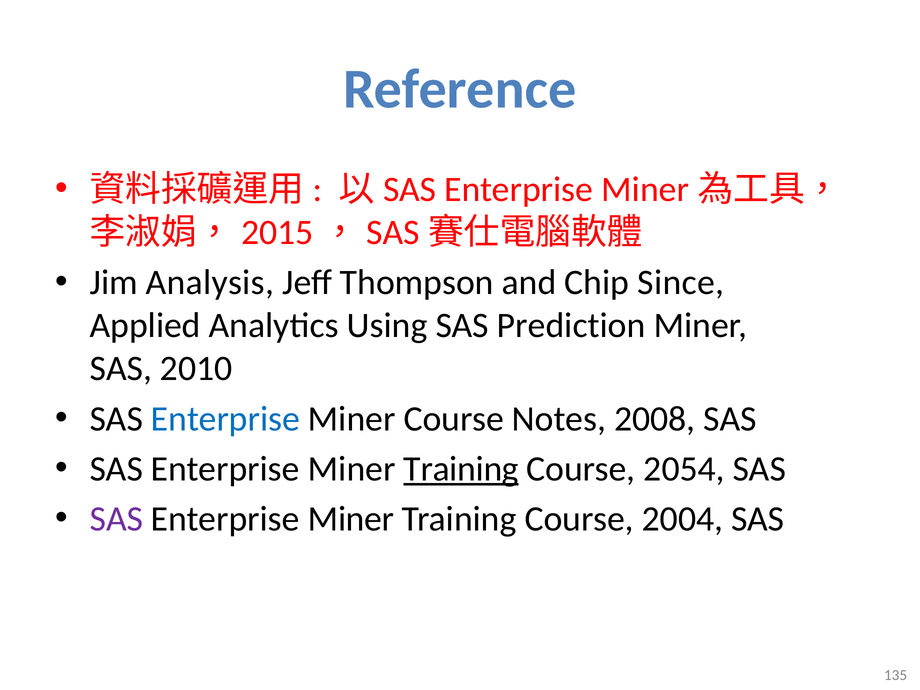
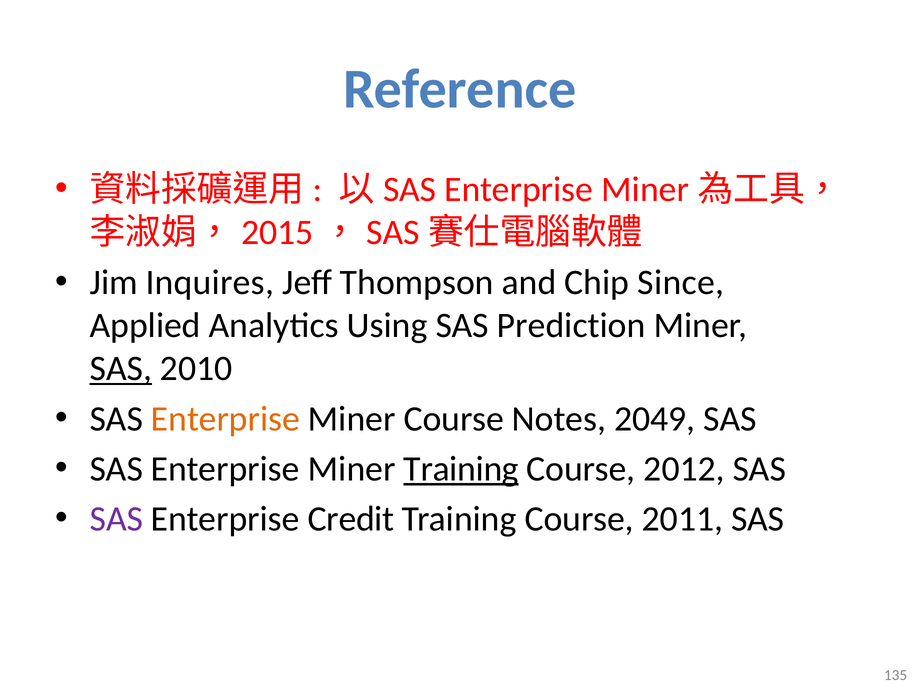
Analysis: Analysis -> Inquires (210, 283)
SAS underline: none -> present (121, 369)
Enterprise colour: blue -> orange (225, 419)
2008: 2008 -> 2049 (655, 419)
2054: 2054 -> 2012 (684, 469)
Miner: Miner -> Credit (351, 519)
2004: 2004 -> 2011 (682, 519)
